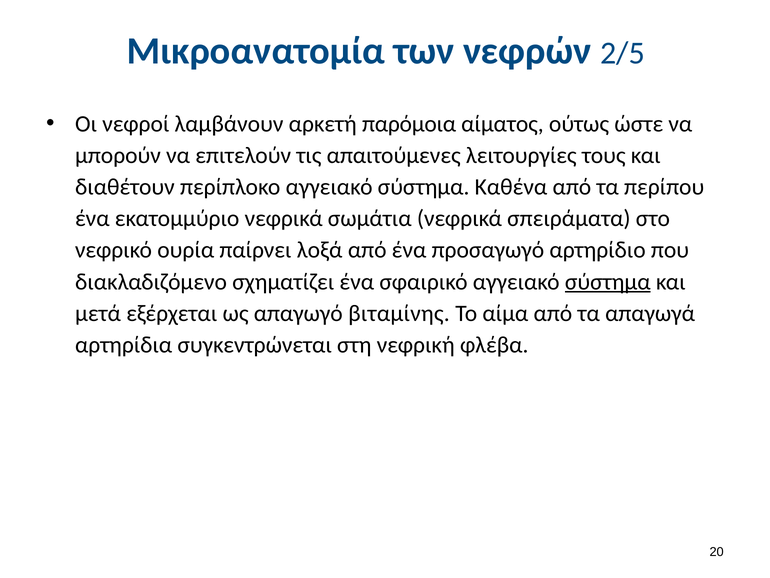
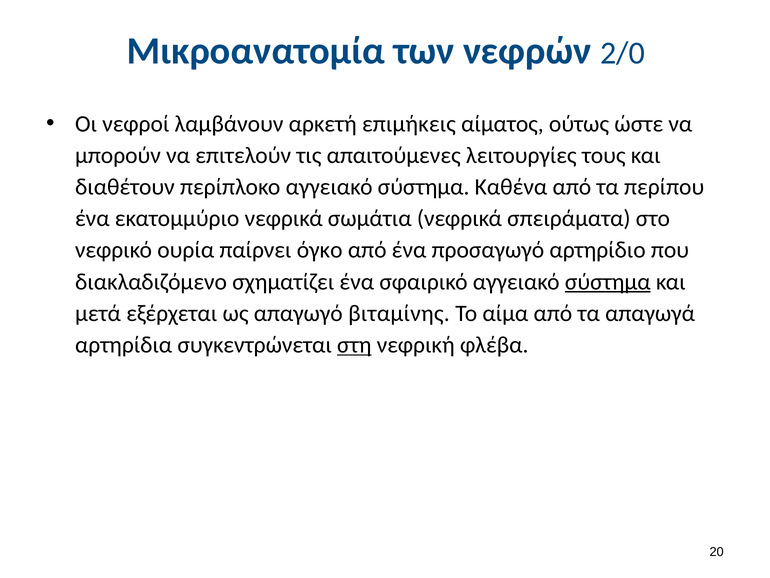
2/5: 2/5 -> 2/0 (623, 53)
παρόμοια: παρόμοια -> επιμήκεις (409, 124)
λοξά: λοξά -> όγκο (320, 250)
στη underline: none -> present (354, 345)
